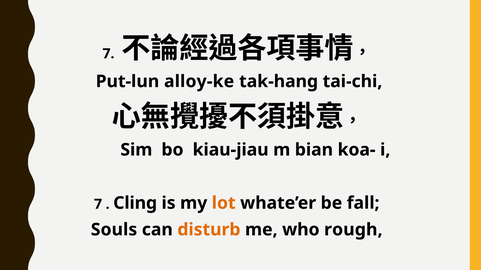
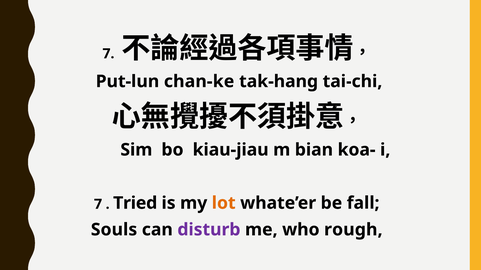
alloy-ke: alloy-ke -> chan-ke (199, 82)
Cling: Cling -> Tried (135, 203)
disturb colour: orange -> purple (209, 230)
